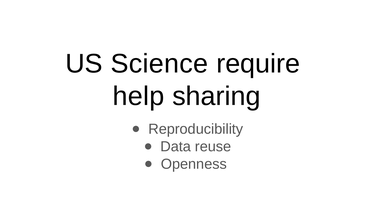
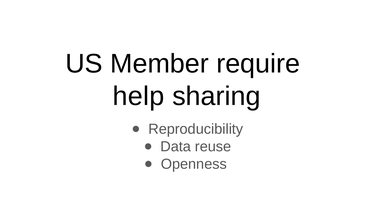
Science: Science -> Member (159, 64)
